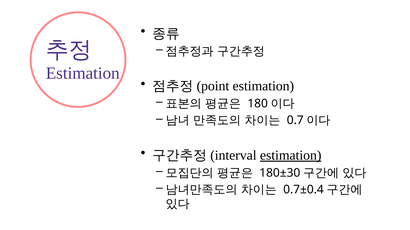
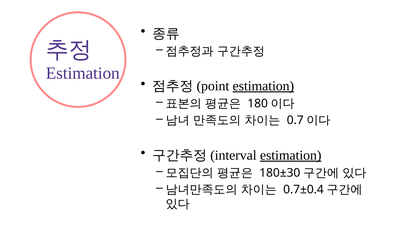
estimation underline: none -> present (263, 86)
